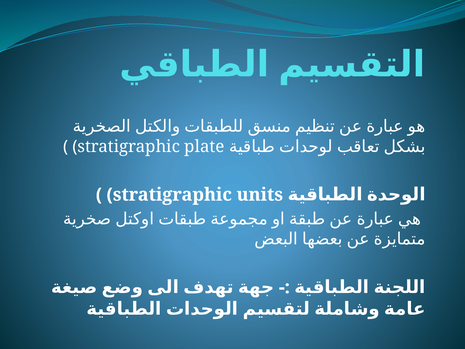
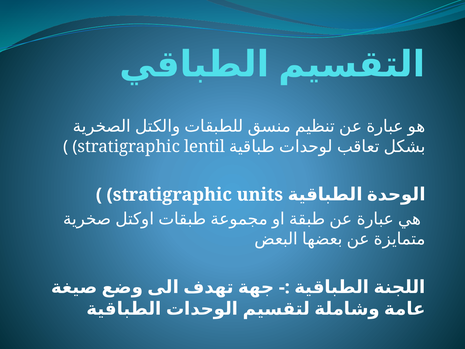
plate: plate -> lentil (205, 146)
